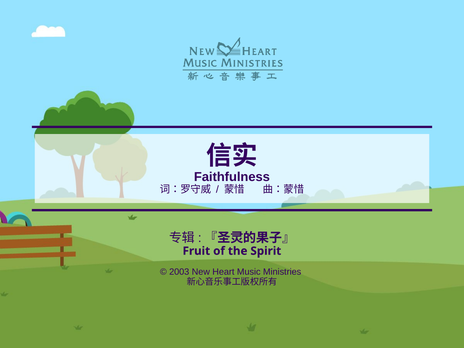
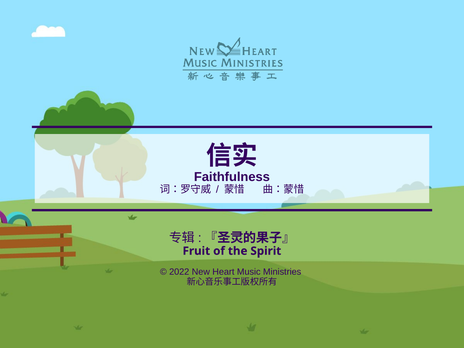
2003: 2003 -> 2022 (179, 272)
